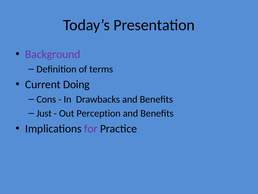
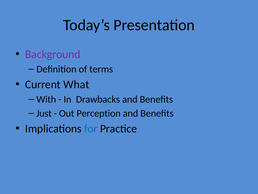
Doing: Doing -> What (76, 84)
Cons: Cons -> With (46, 99)
for colour: purple -> blue (91, 128)
